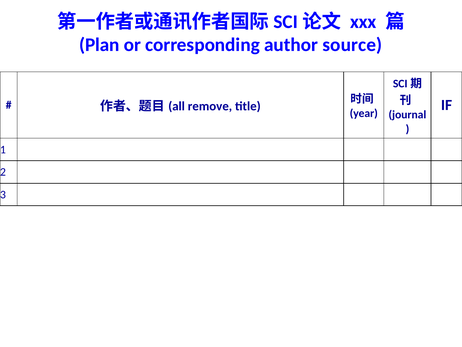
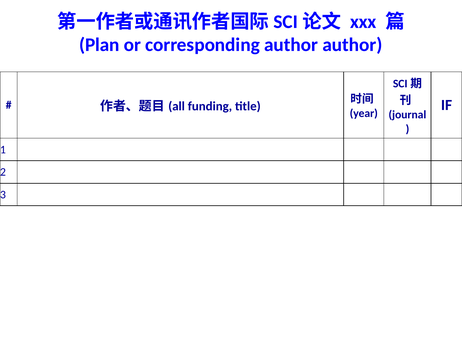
author source: source -> author (352, 45)
remove: remove -> funding (210, 106)
